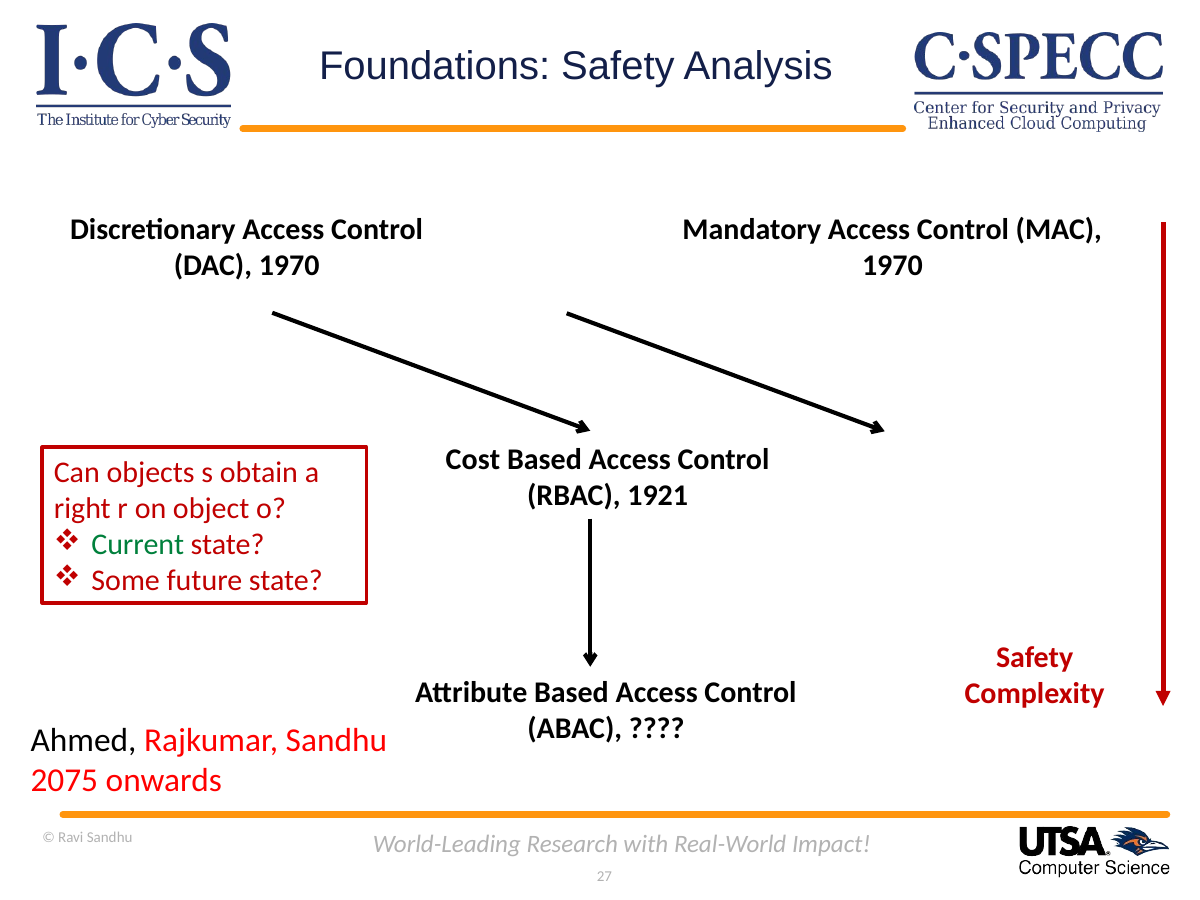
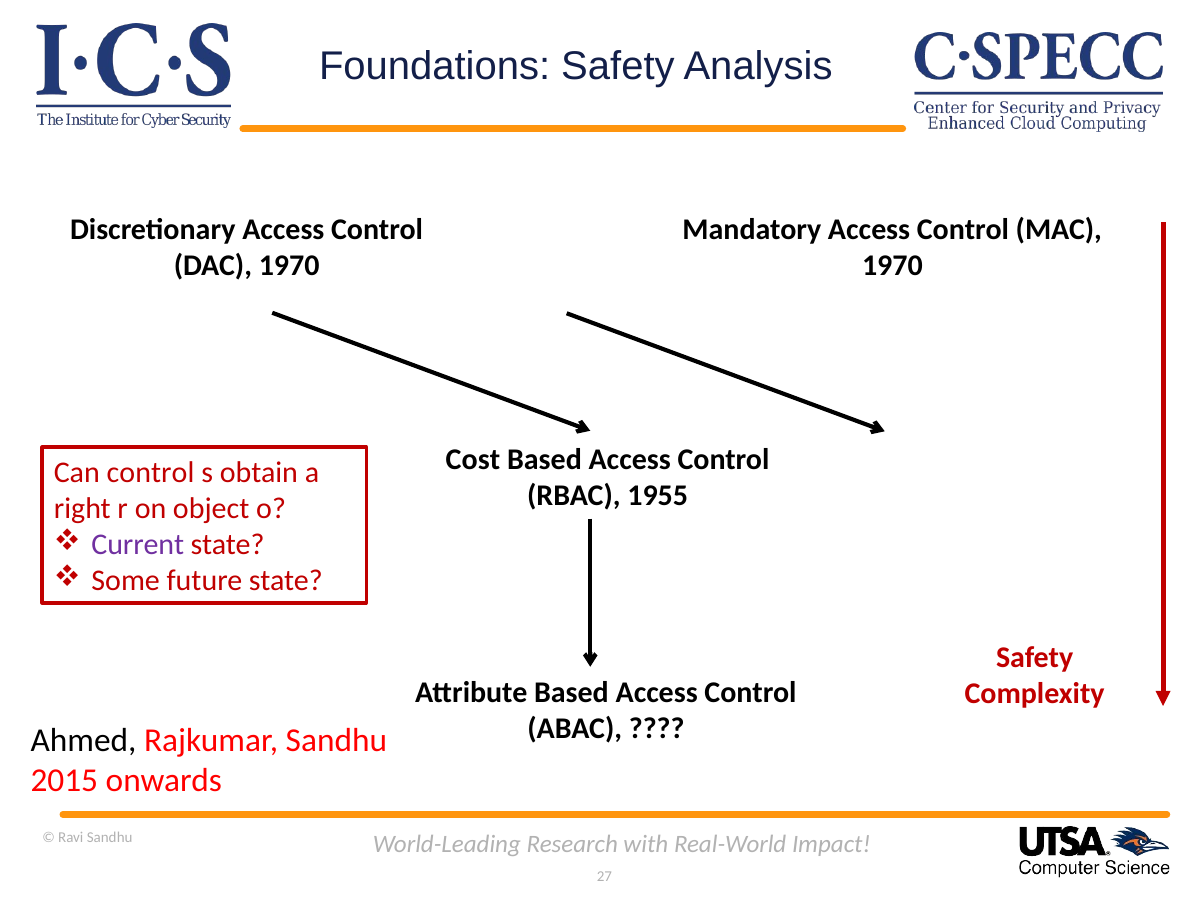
Can objects: objects -> control (151, 473)
1921: 1921 -> 1955 (658, 496)
Current colour: green -> purple (138, 545)
2075: 2075 -> 2015 (64, 780)
